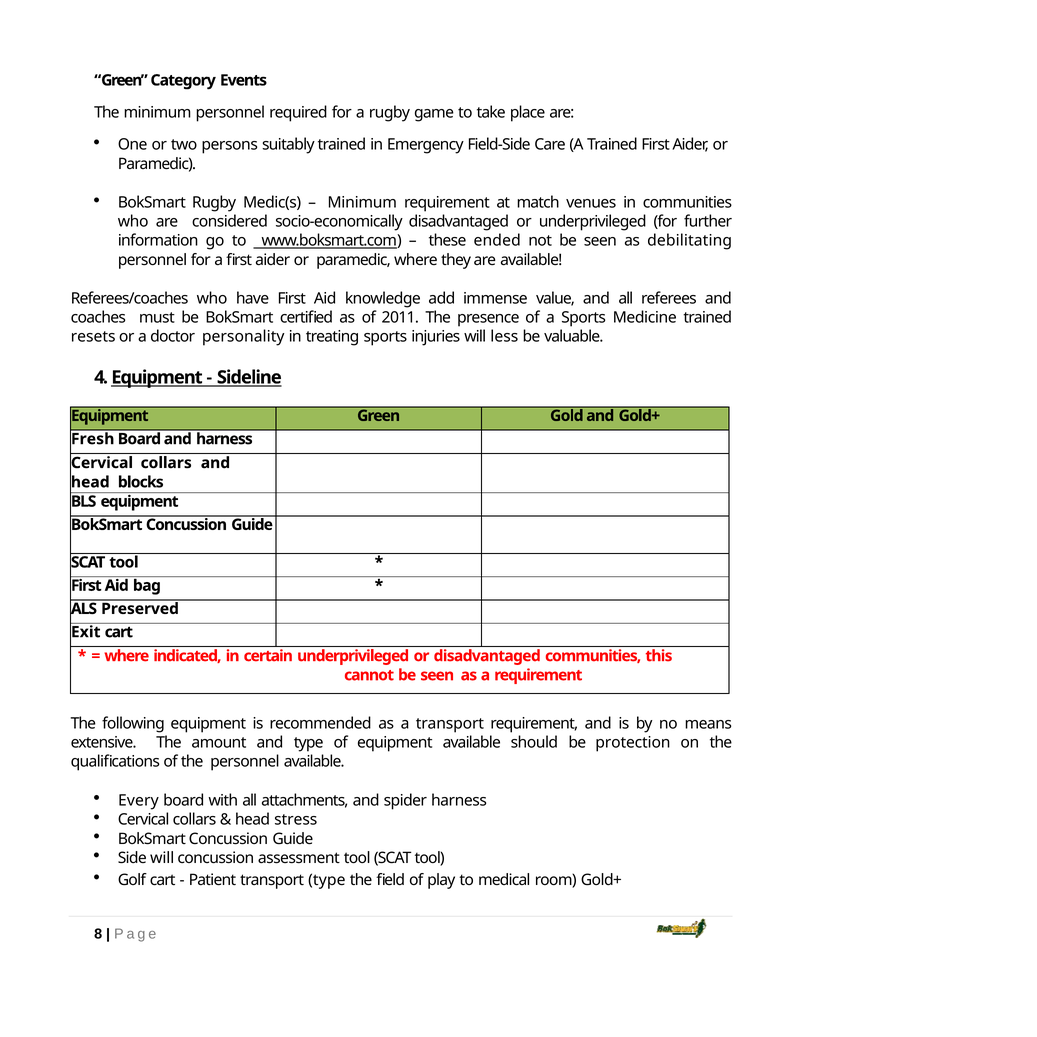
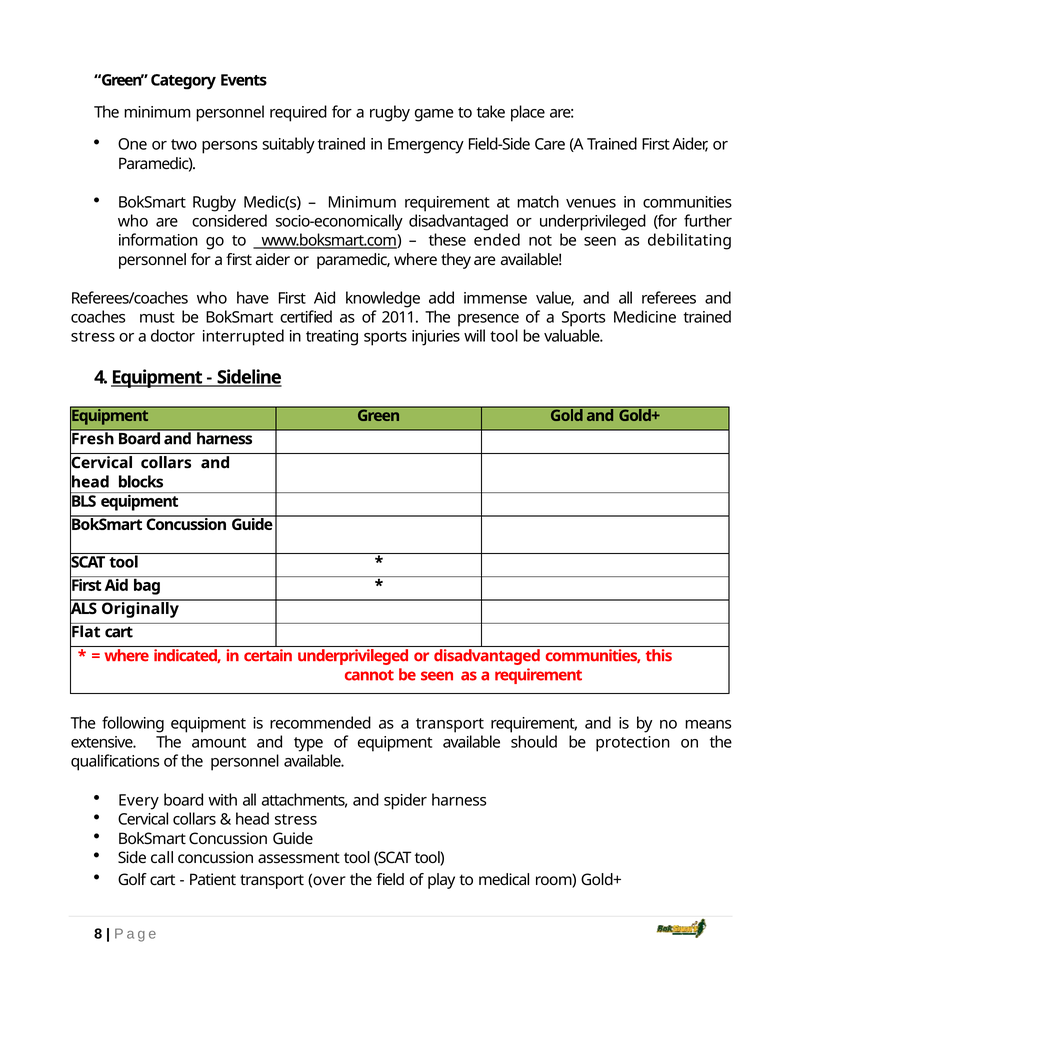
resets: resets -> stress (93, 337)
personality: personality -> interrupted (243, 337)
will less: less -> tool (504, 337)
Preserved: Preserved -> Originally (140, 609)
Exit: Exit -> Flat (86, 632)
Side will: will -> call (162, 858)
transport type: type -> over (327, 880)
